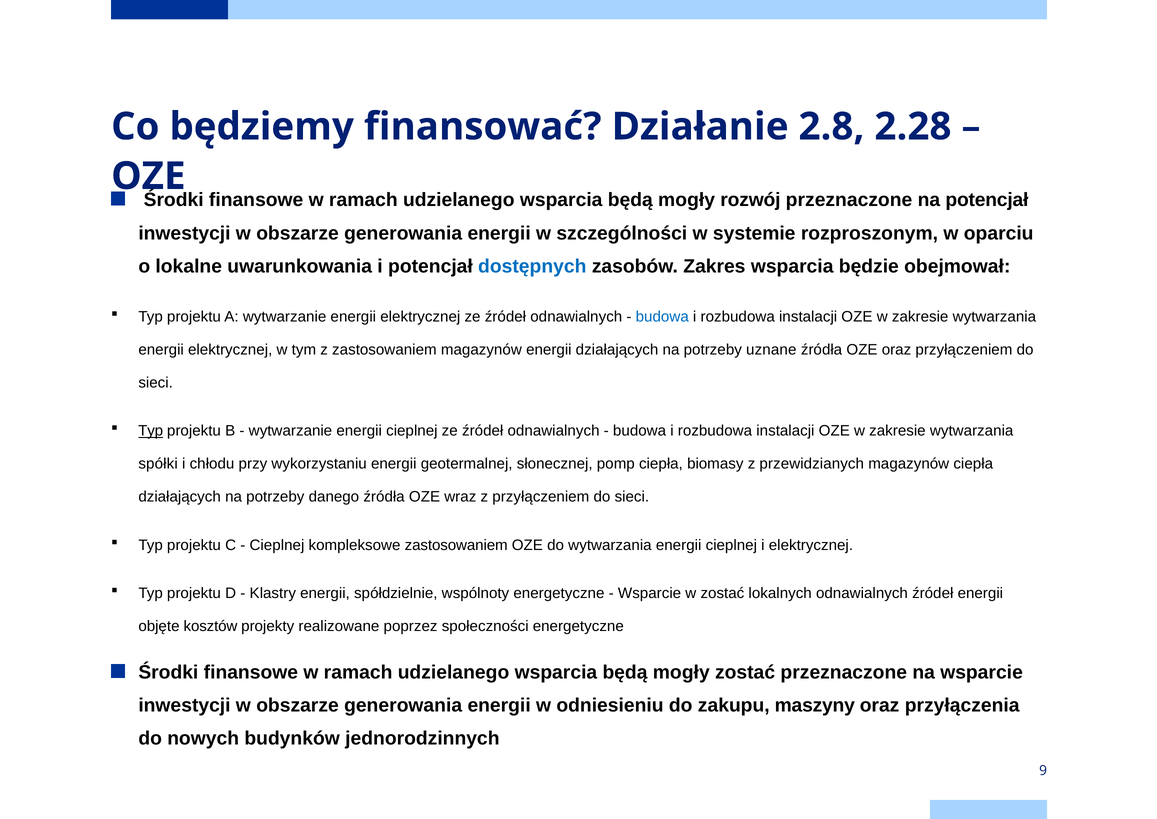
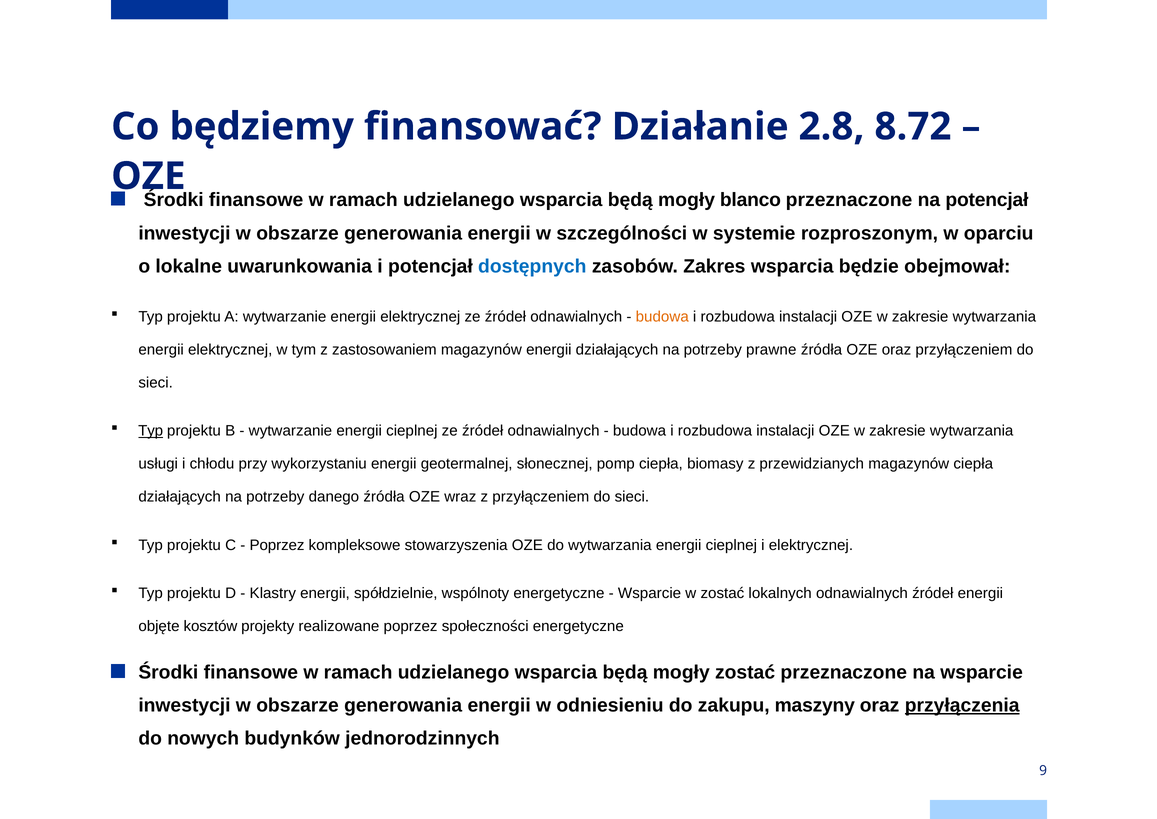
2.28: 2.28 -> 8.72 (913, 127)
rozwój: rozwój -> blanco (750, 200)
budowa colour: blue -> orange (662, 316)
uznane: uznane -> prawne (771, 349)
spółki: spółki -> usługi (158, 464)
Cieplnej: Cieplnej -> Poprzez (277, 545)
kompleksowe zastosowaniem: zastosowaniem -> stowarzyszenia (456, 545)
przyłączenia underline: none -> present (962, 705)
